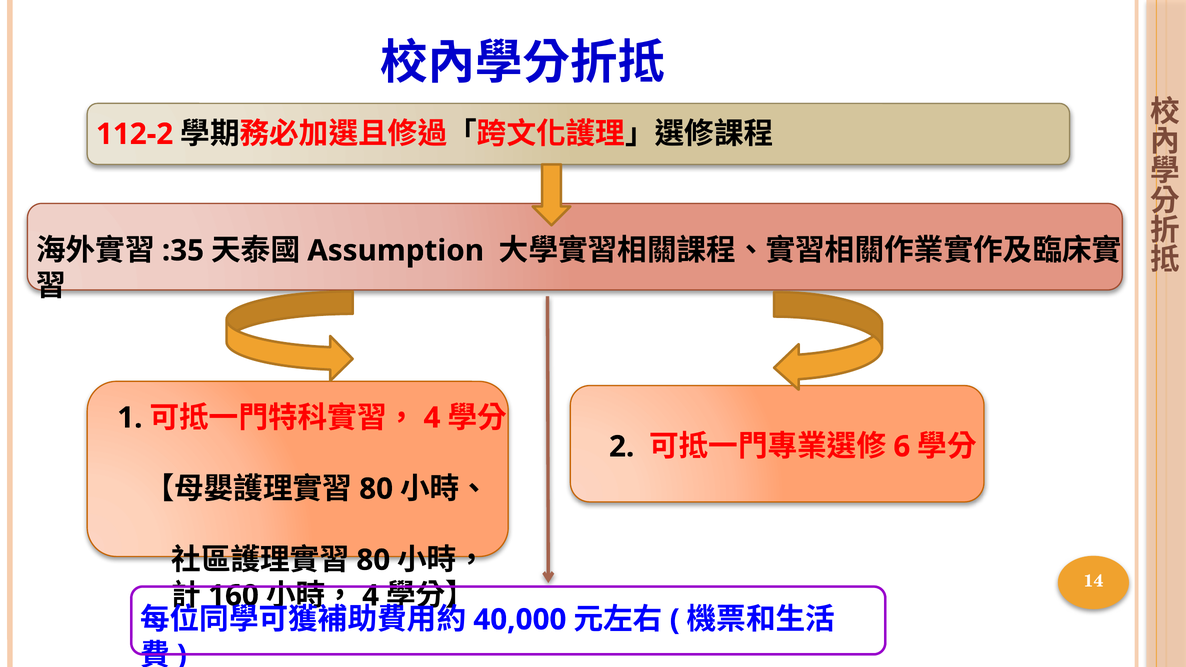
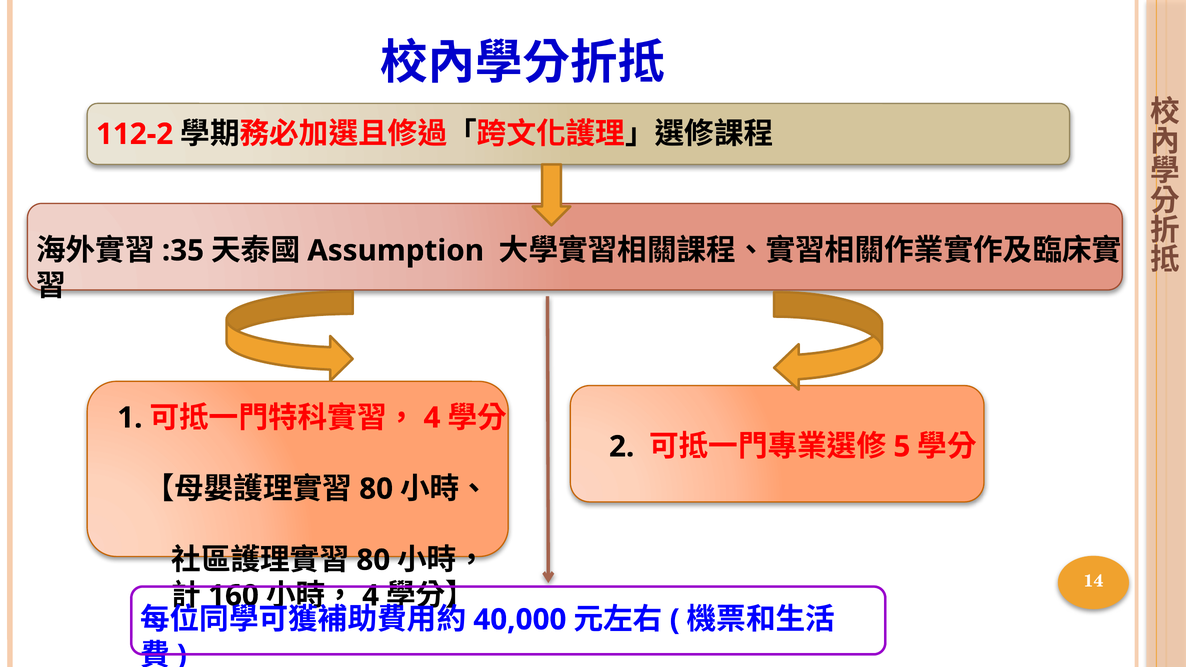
6: 6 -> 5 (902, 447)
